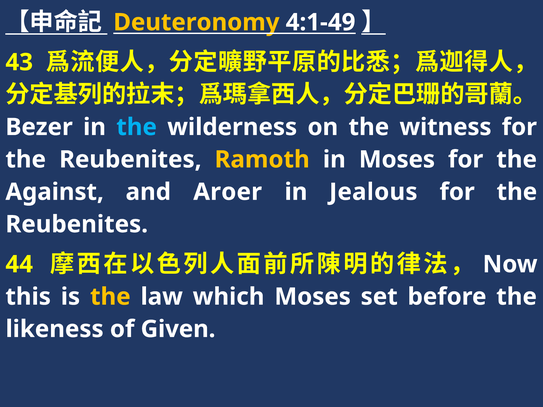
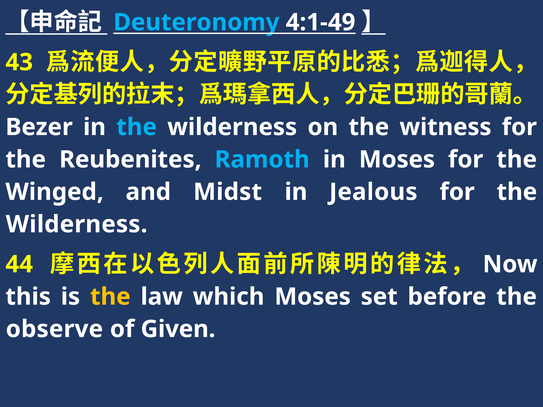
Deuteronomy colour: yellow -> light blue (196, 22)
Ramoth colour: yellow -> light blue (262, 160)
Against: Against -> Winged (55, 192)
Aroer: Aroer -> Midst (228, 192)
Reubenites: Reubenites -> Wilderness (77, 224)
likeness: likeness -> observe (54, 329)
